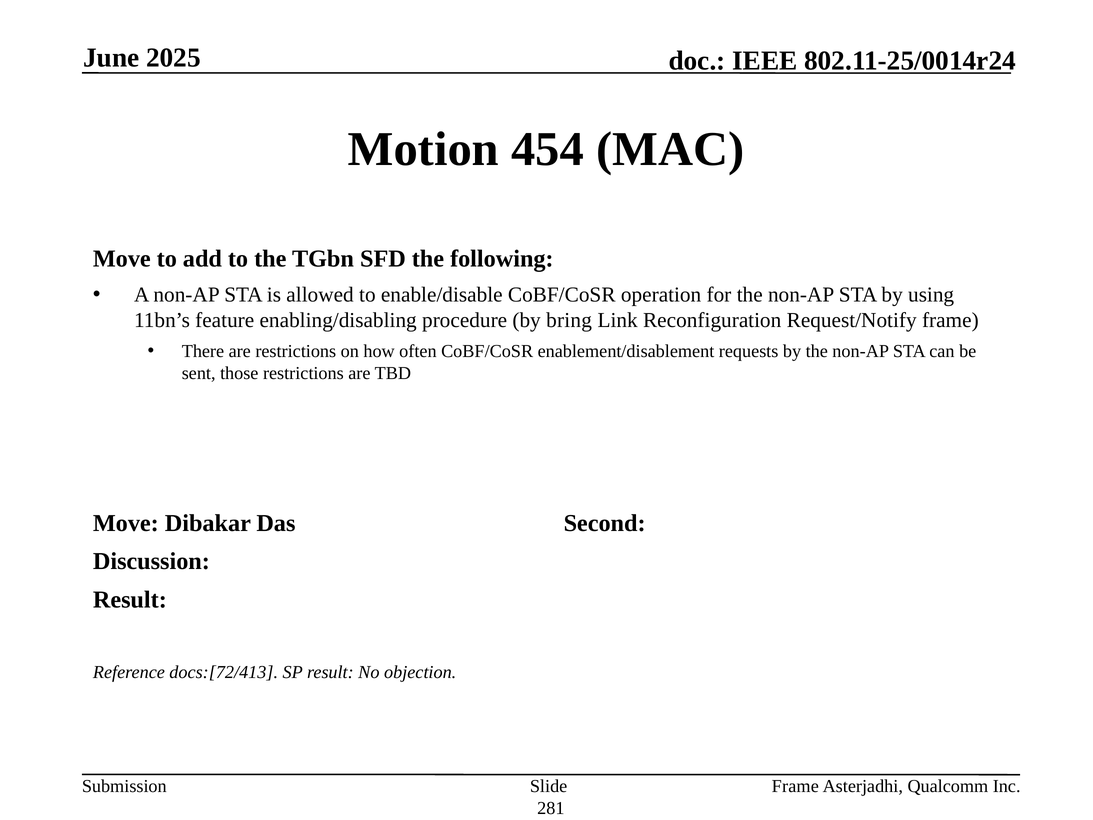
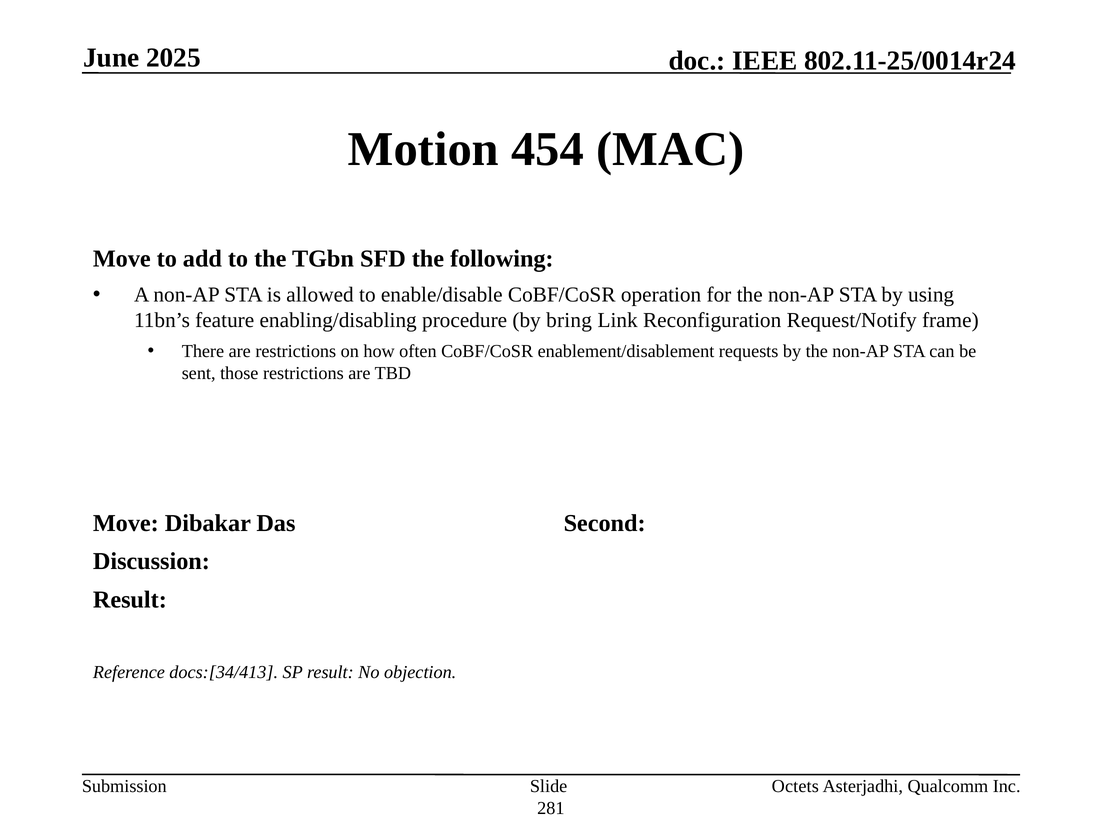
docs:[72/413: docs:[72/413 -> docs:[34/413 (224, 672)
Frame: Frame -> Octets (795, 786)
